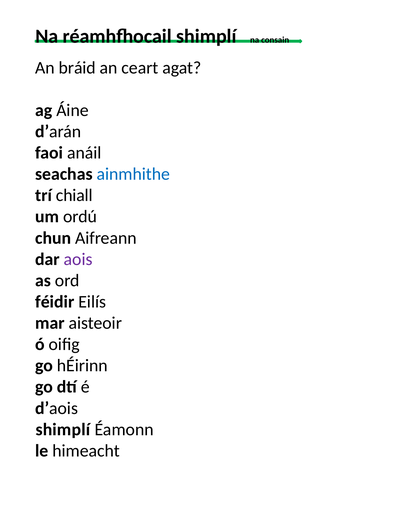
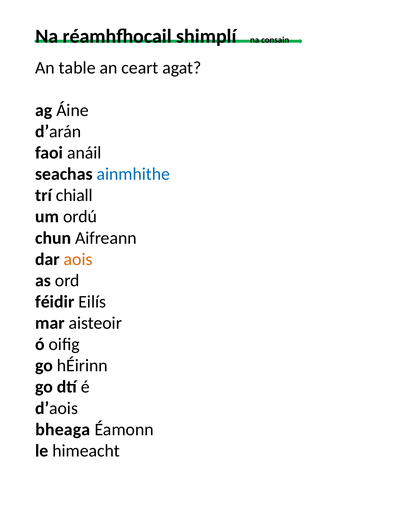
bráid: bráid -> table (77, 68)
aois colour: purple -> orange (78, 259)
shimplí: shimplí -> bheaga (63, 429)
